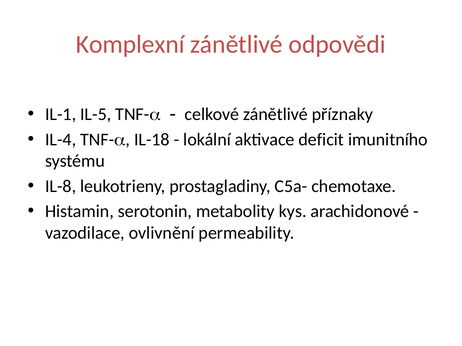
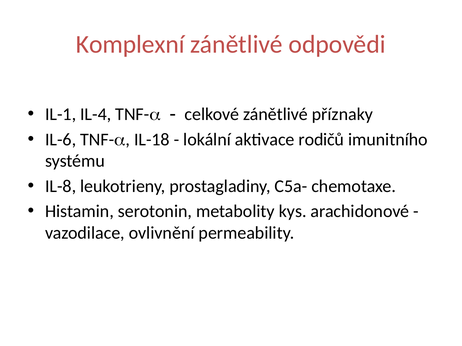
IL-5: IL-5 -> IL-4 (96, 114)
IL-4: IL-4 -> IL-6 (61, 140)
deficit: deficit -> rodičů (321, 140)
